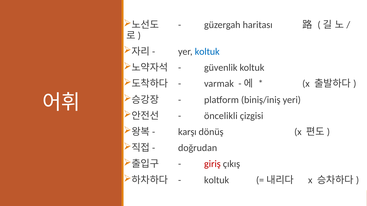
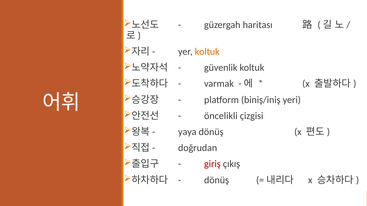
koltuk colour: blue -> orange (207, 52)
karşı: karşı -> yaya (187, 132)
koltuk: koltuk -> dönüş (217, 180)
